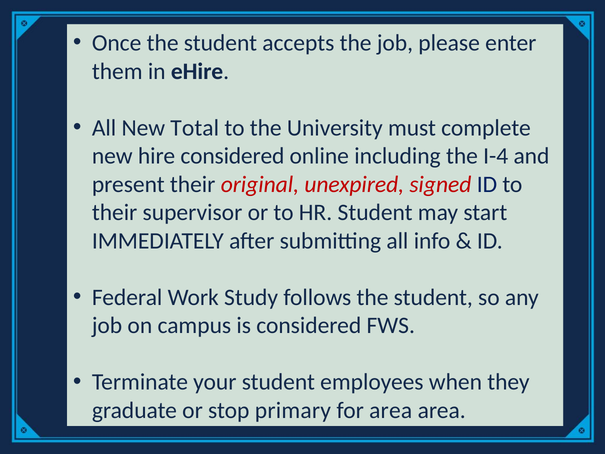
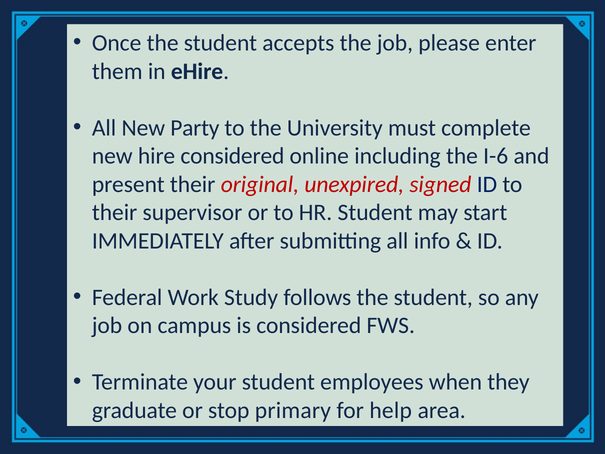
Total: Total -> Party (195, 128)
I-4: I-4 -> I-6 (496, 156)
for area: area -> help (391, 410)
